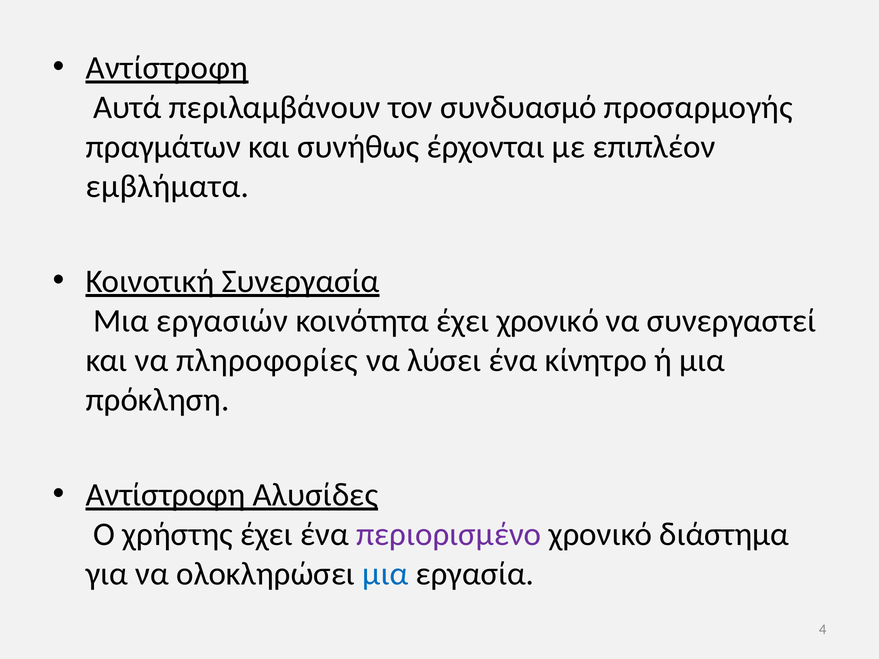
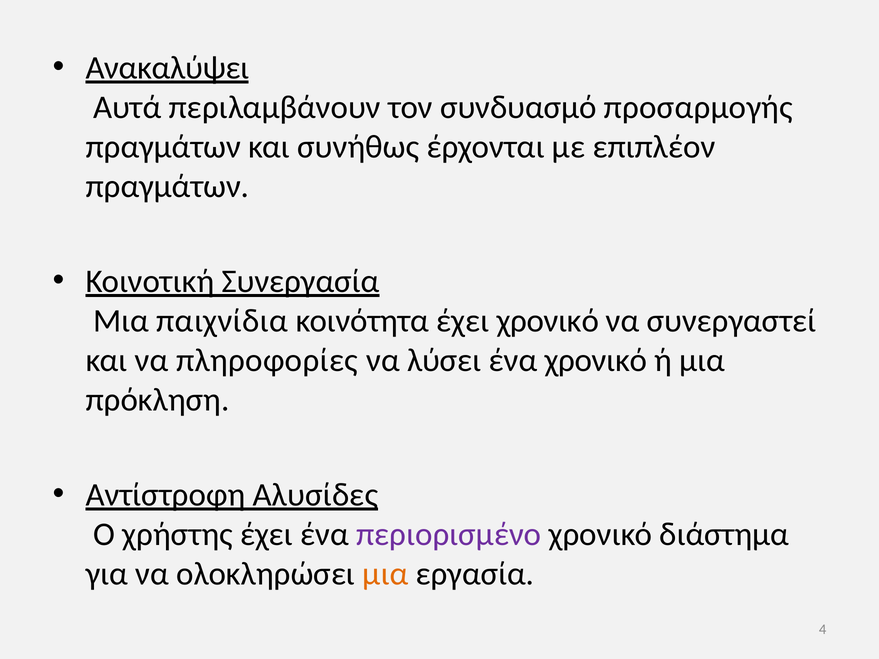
Αντίστροφη: Αντίστροφη -> Ανακαλύψει (167, 68)
εμβλήματα: εμβλήματα -> πραγμάτων (167, 186)
εργασιών: εργασιών -> παιχνίδια (222, 321)
ένα κίνητρο: κίνητρο -> χρονικό (596, 360)
μια colour: blue -> orange (385, 574)
